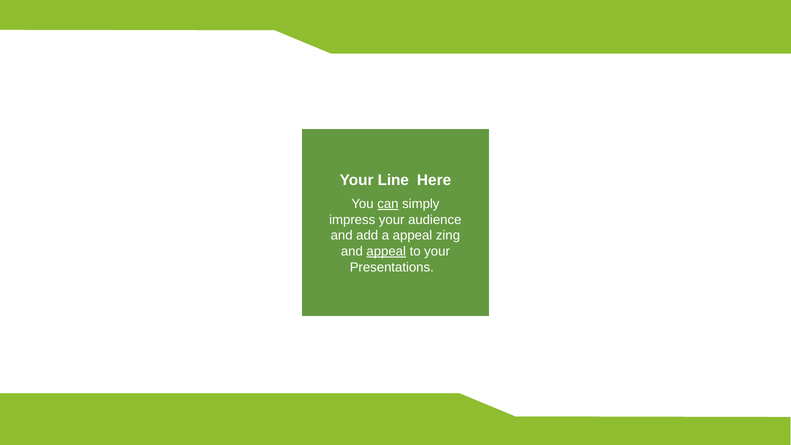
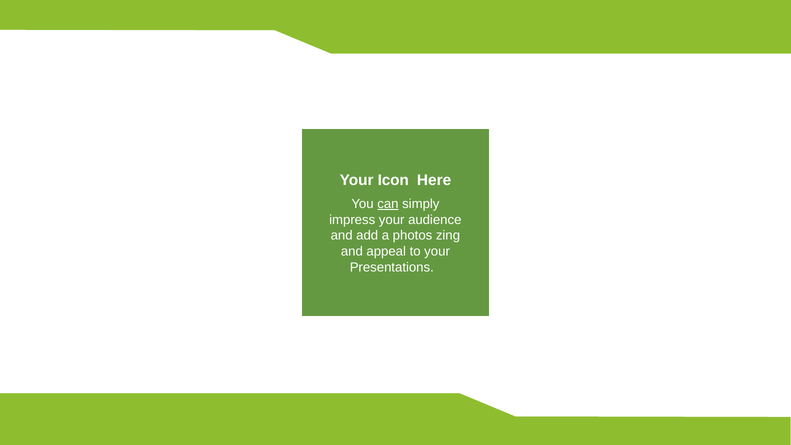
Line: Line -> Icon (393, 180)
a appeal: appeal -> photos (413, 236)
appeal underline: present -> none (386, 251)
